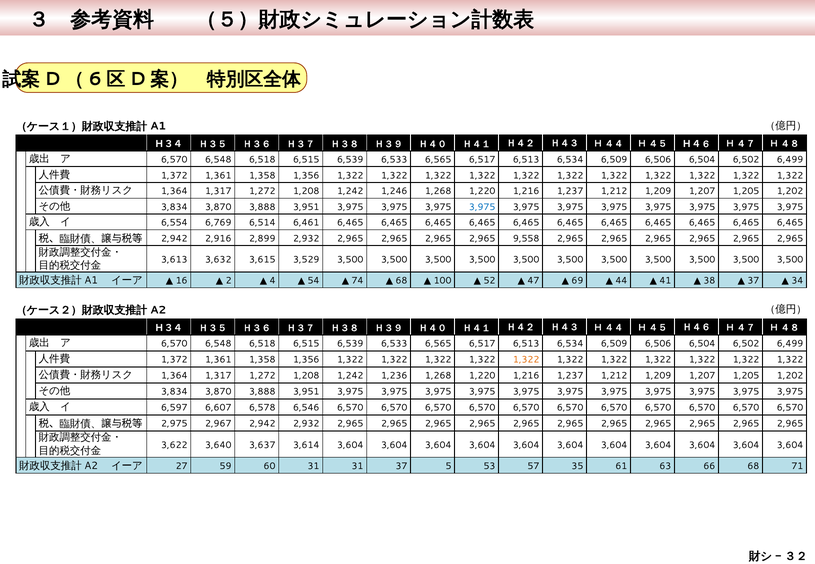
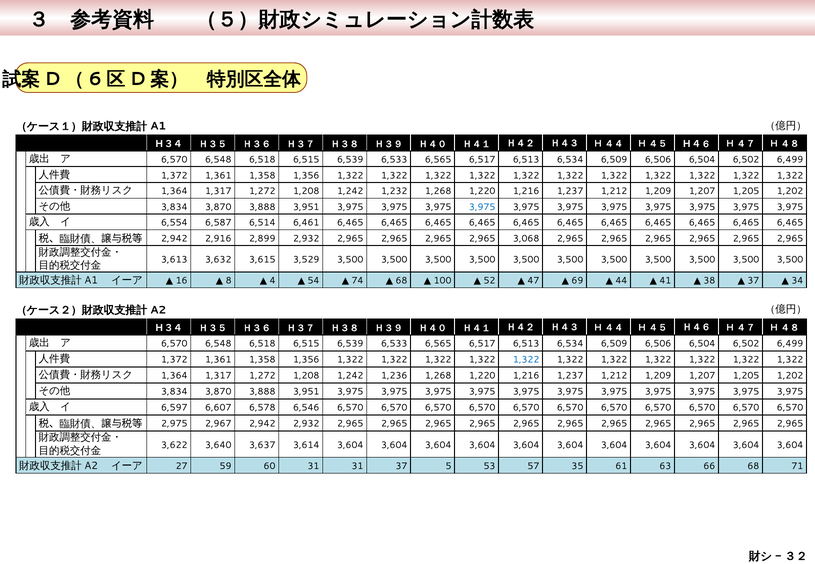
1,246: 1,246 -> 1,232 (394, 191)
6,769: 6,769 -> 6,587 (218, 223)
9,558: 9,558 -> 3,068 (526, 239)
2: 2 -> 8 (229, 281)
1,322 colour: orange -> blue (526, 360)
